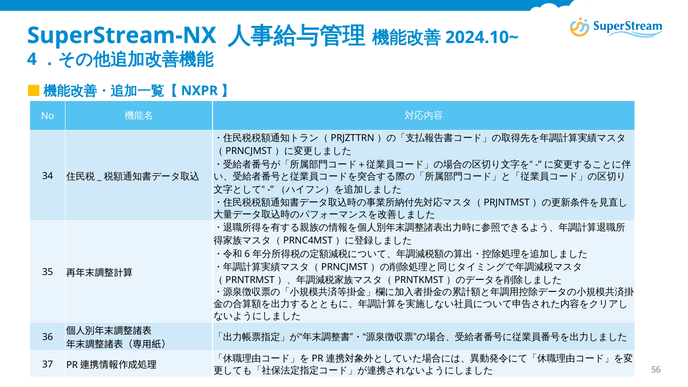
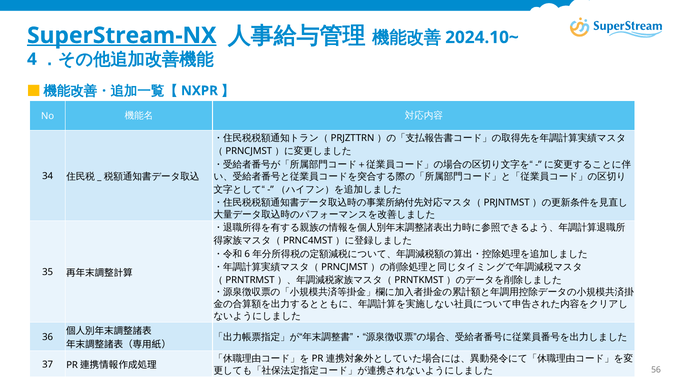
SuperStream-NX underline: none -> present (122, 35)
